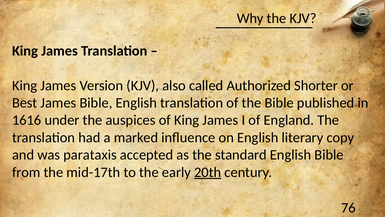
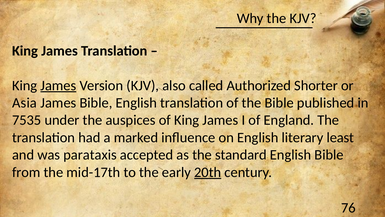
James underline: none -> present (58, 85)
Best: Best -> Asia (25, 103)
1616: 1616 -> 7535 (27, 120)
copy: copy -> least (340, 137)
